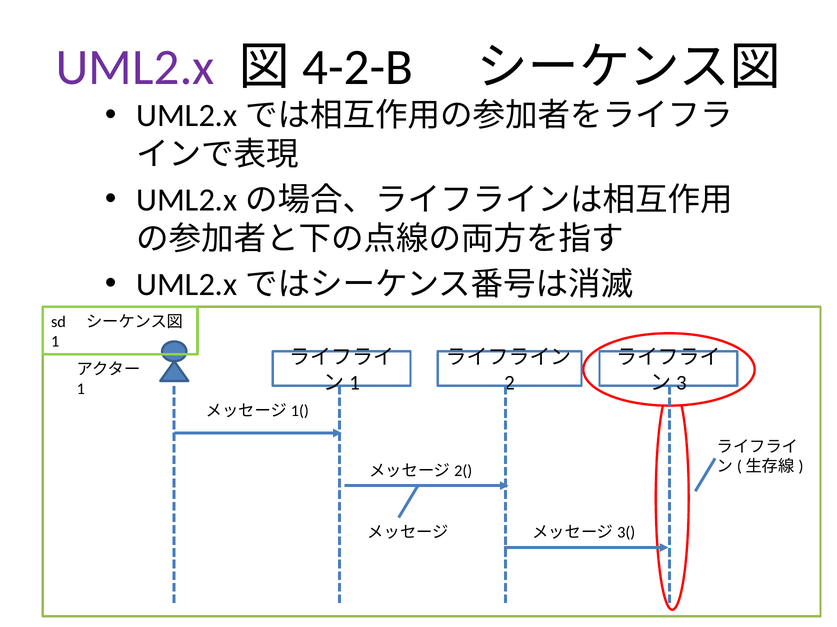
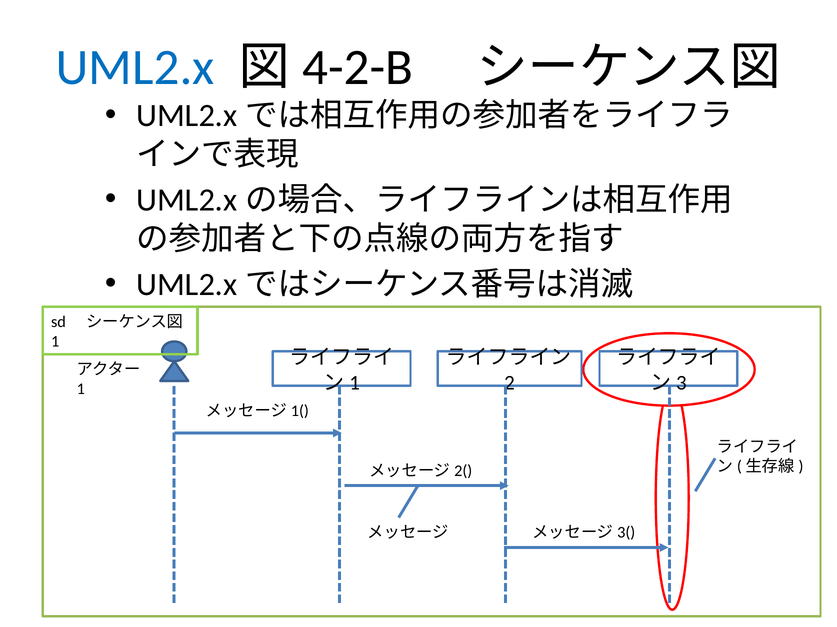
UML2.x colour: purple -> blue (135, 68)
